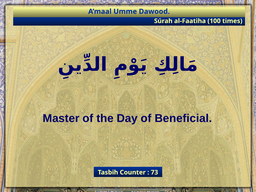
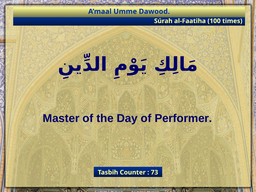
Beneficial: Beneficial -> Performer (183, 118)
